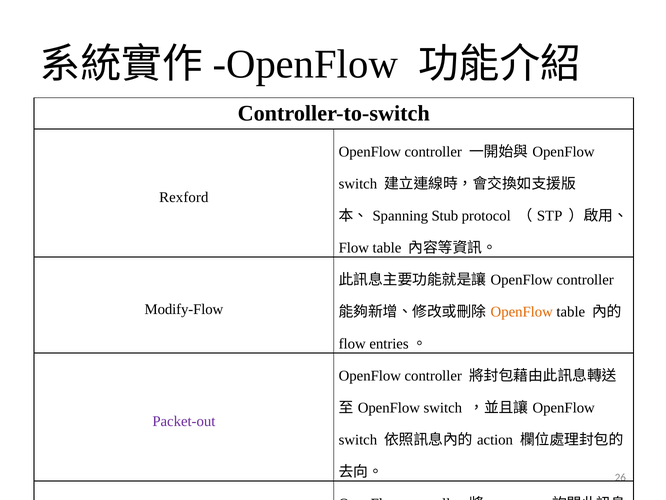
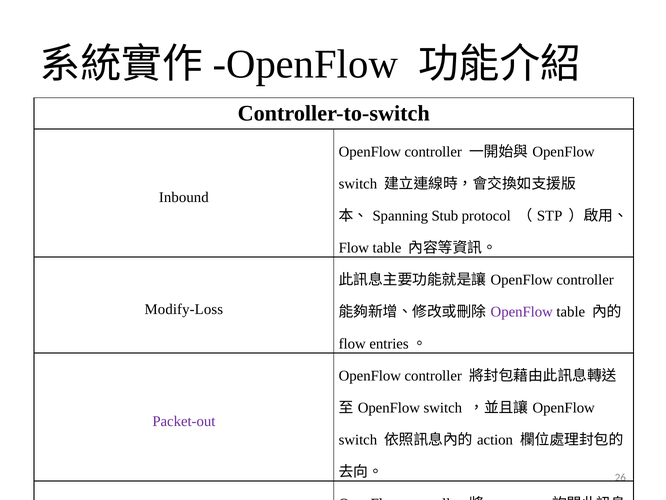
Rexford: Rexford -> Inbound (184, 197)
Modify-Flow: Modify-Flow -> Modify-Loss (184, 309)
OpenFlow colour: orange -> purple (522, 312)
